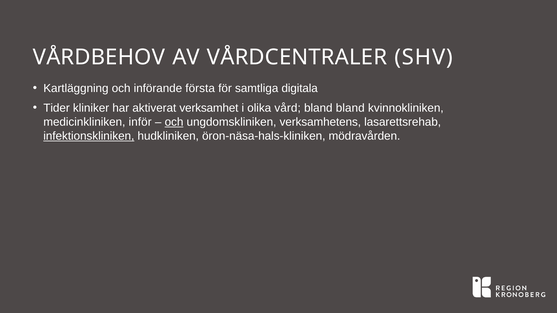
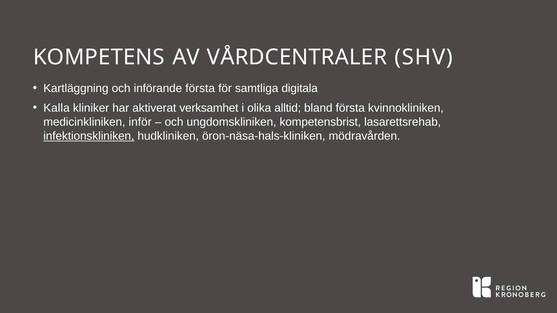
VÅRDBEHOV: VÅRDBEHOV -> KOMPETENS (99, 57)
Tider: Tider -> Kalla (56, 108)
vård: vård -> alltid (288, 108)
bland bland: bland -> första (350, 108)
och underline: present -> none (174, 122)
verksamhetens: verksamhetens -> kompetensbrist (320, 122)
